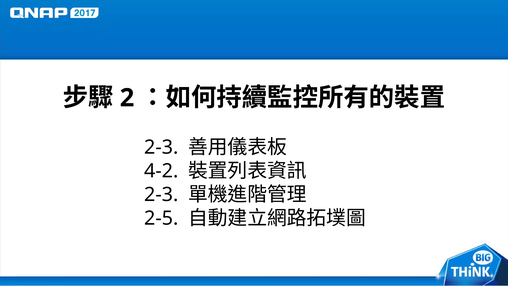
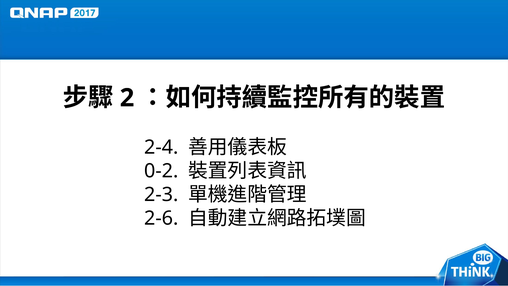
2-3: 2-3 -> 2-4 (161, 147)
4-2: 4-2 -> 0-2 (161, 171)
2-5: 2-5 -> 2-6 (161, 218)
